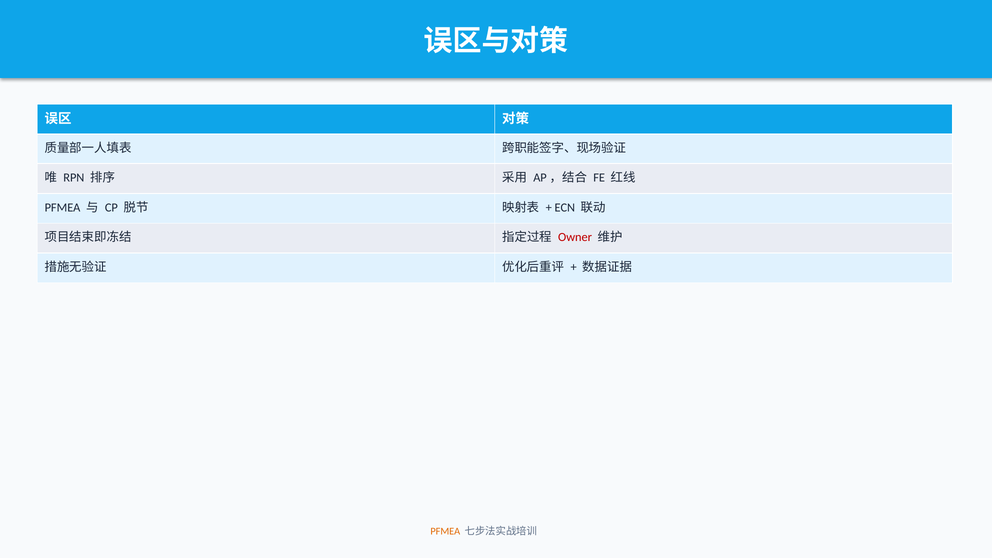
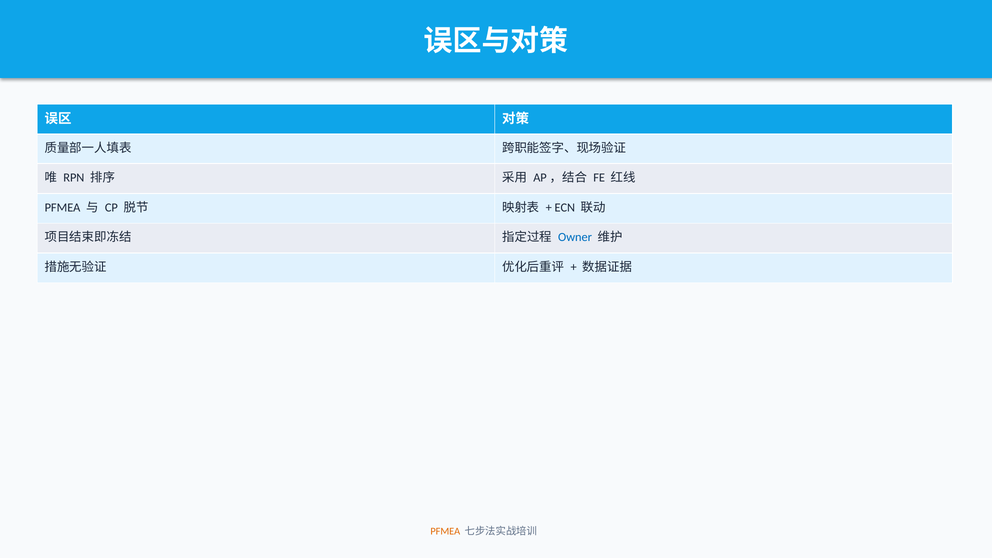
Owner colour: red -> blue (575, 237)
